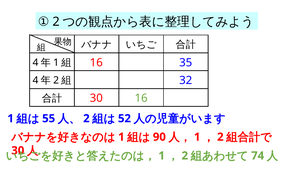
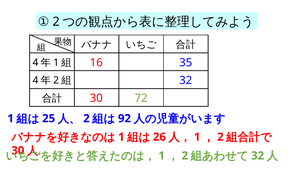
30 16: 16 -> 72 (141, 98)
55: 55 -> 25 (49, 118)
52: 52 -> 92 (124, 118)
90: 90 -> 26 (159, 137)
74: 74 -> 32 (258, 156)
